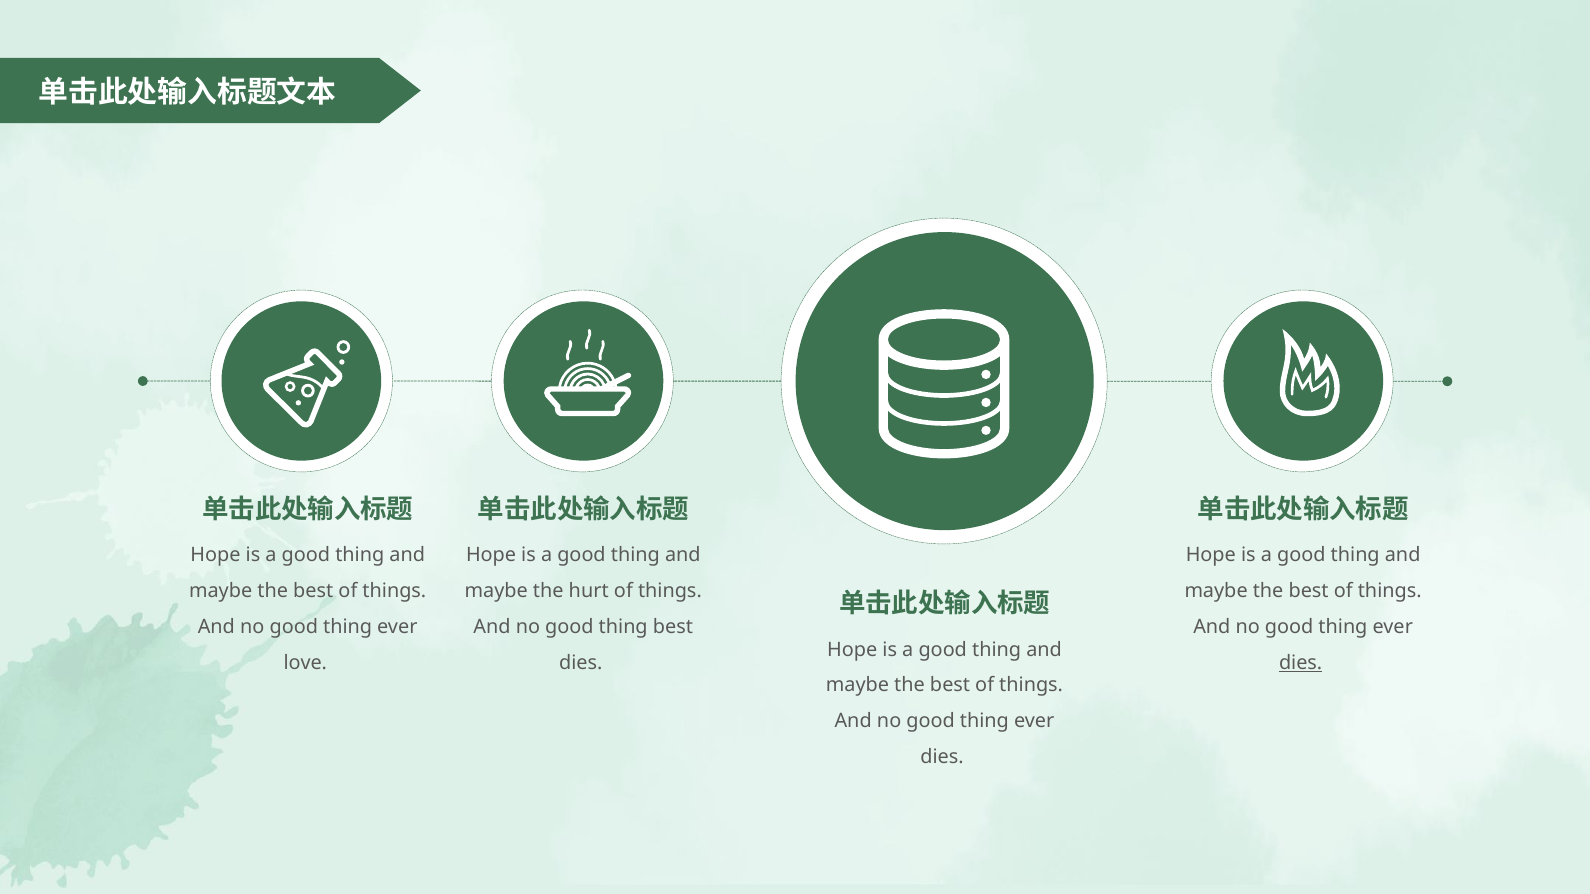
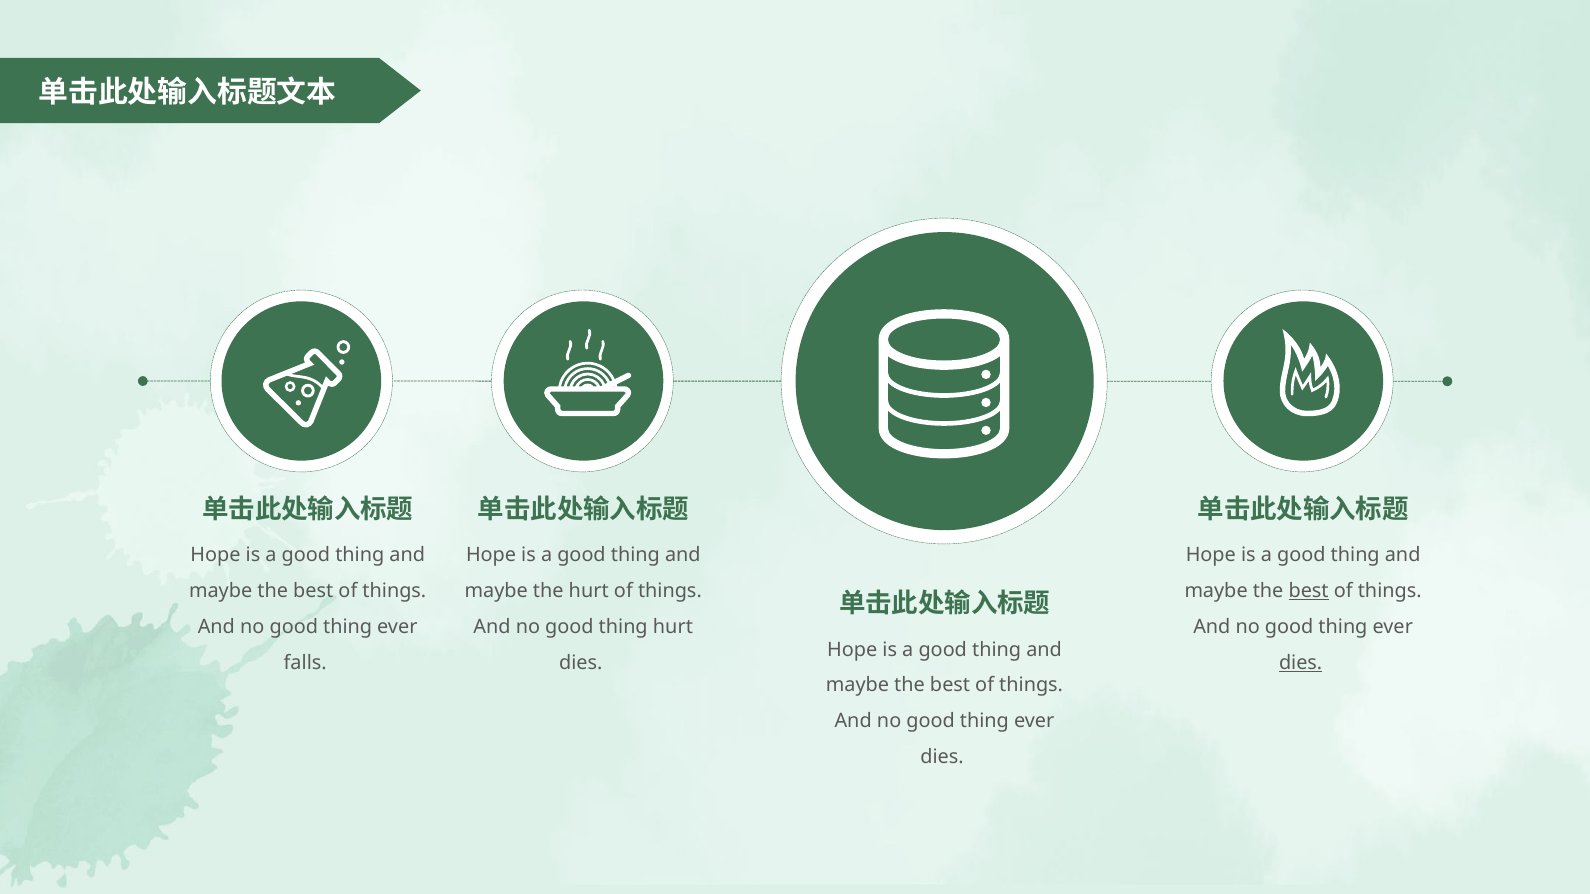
best underline: none -> present (1309, 591)
thing best: best -> hurt (673, 627)
love: love -> falls (305, 663)
